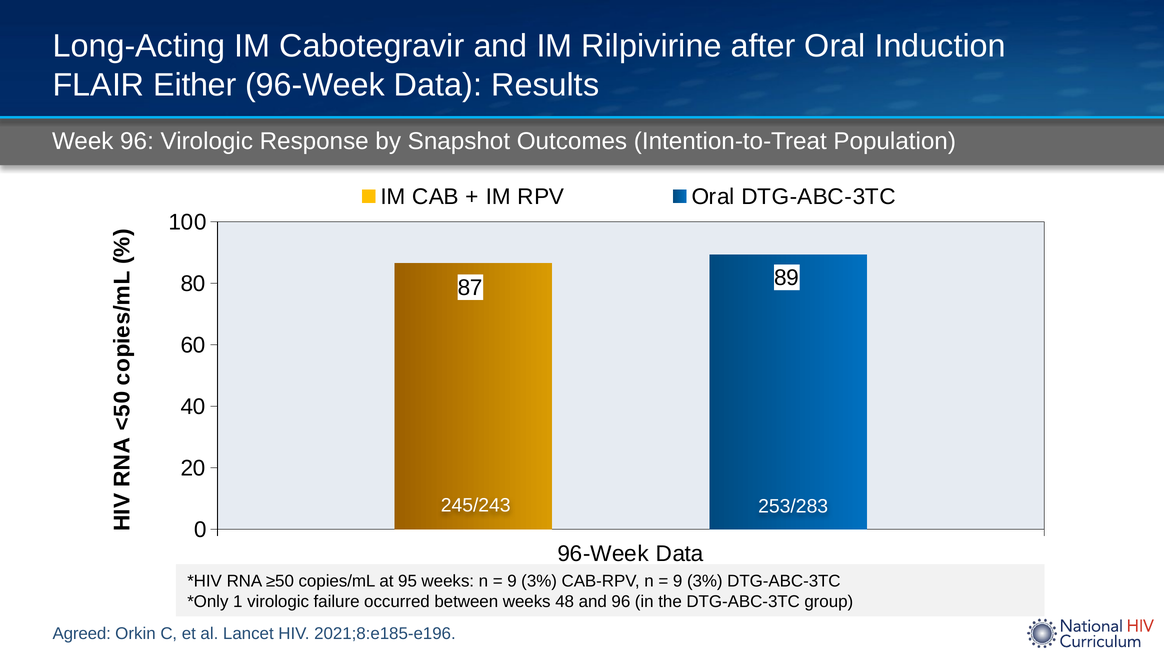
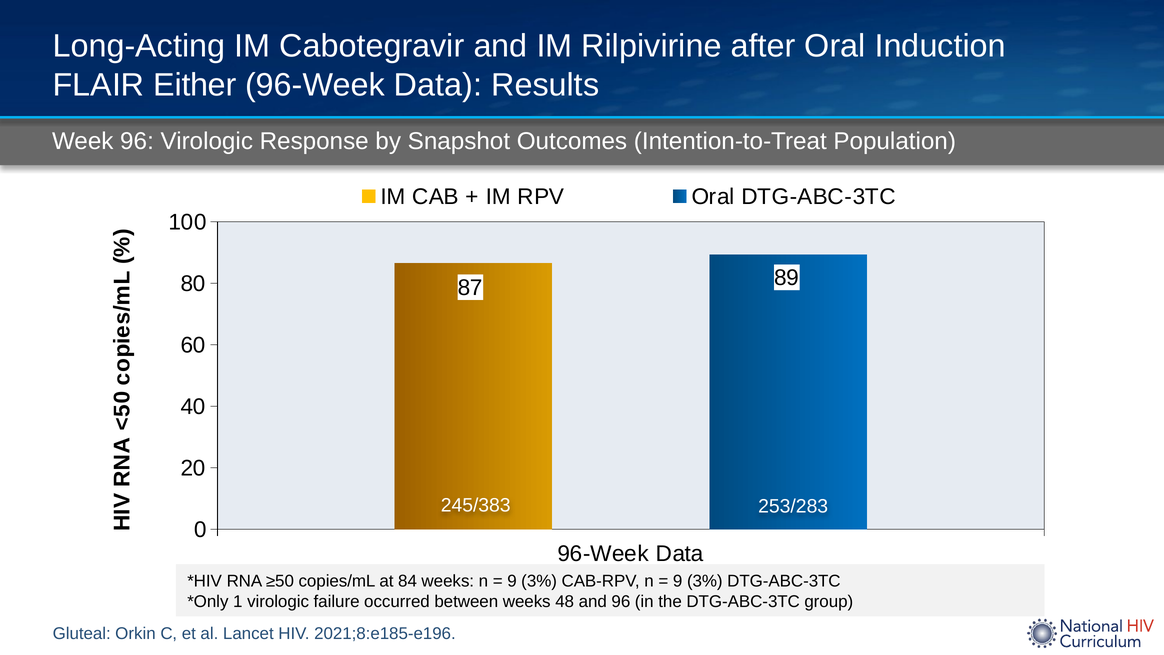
245/243: 245/243 -> 245/383 (476, 505)
95: 95 -> 84 (407, 581)
Agreed: Agreed -> Gluteal (82, 633)
